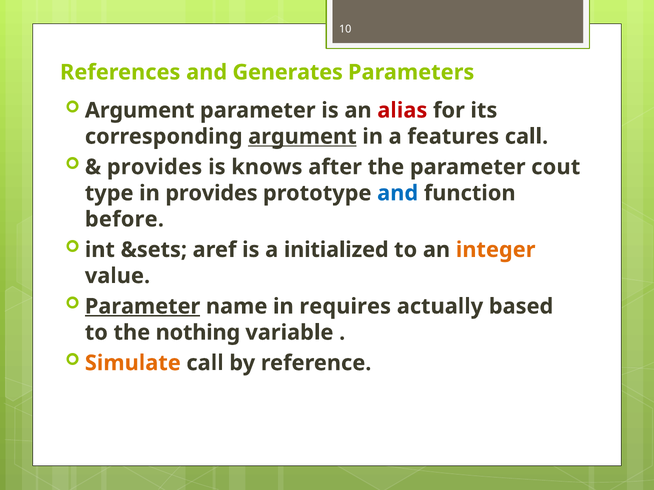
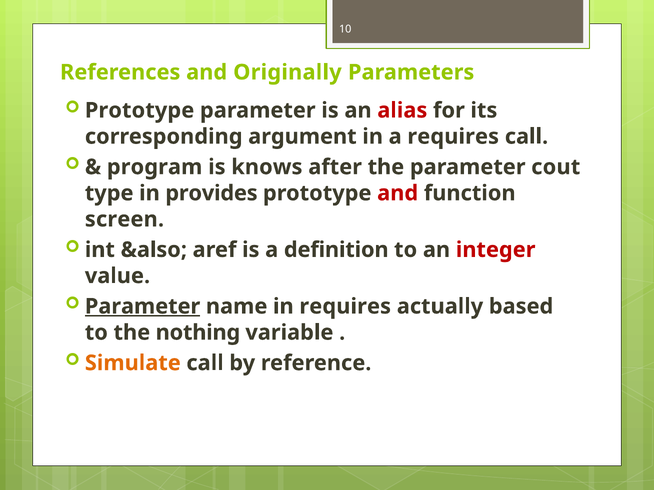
Generates: Generates -> Originally (287, 72)
Argument: Argument -> Prototype (140, 111)
argument underline: present -> none (302, 137)
a features: features -> requires (453, 137)
provides: provides -> program (155, 167)
and colour: blue -> red (398, 193)
before: before -> screen (124, 220)
&sets: &sets -> &also (154, 250)
initialized: initialized -> definition (336, 250)
integer colour: orange -> red (496, 250)
